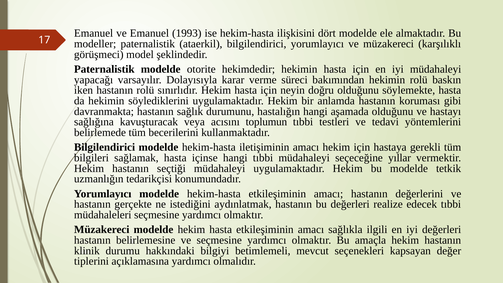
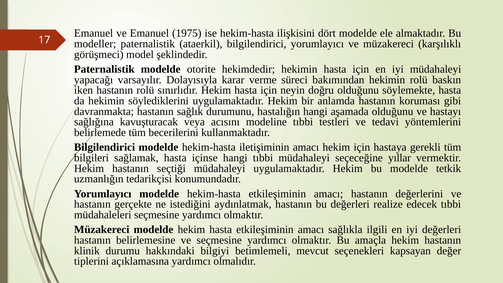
1993: 1993 -> 1975 (187, 33)
toplumun: toplumun -> modeline (266, 122)
